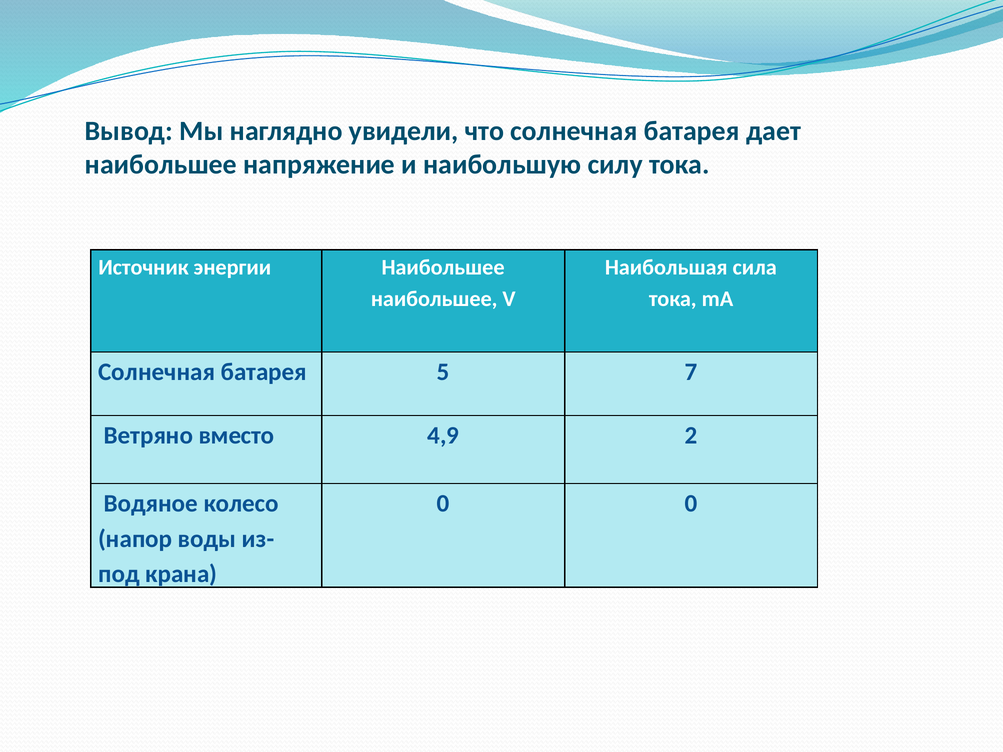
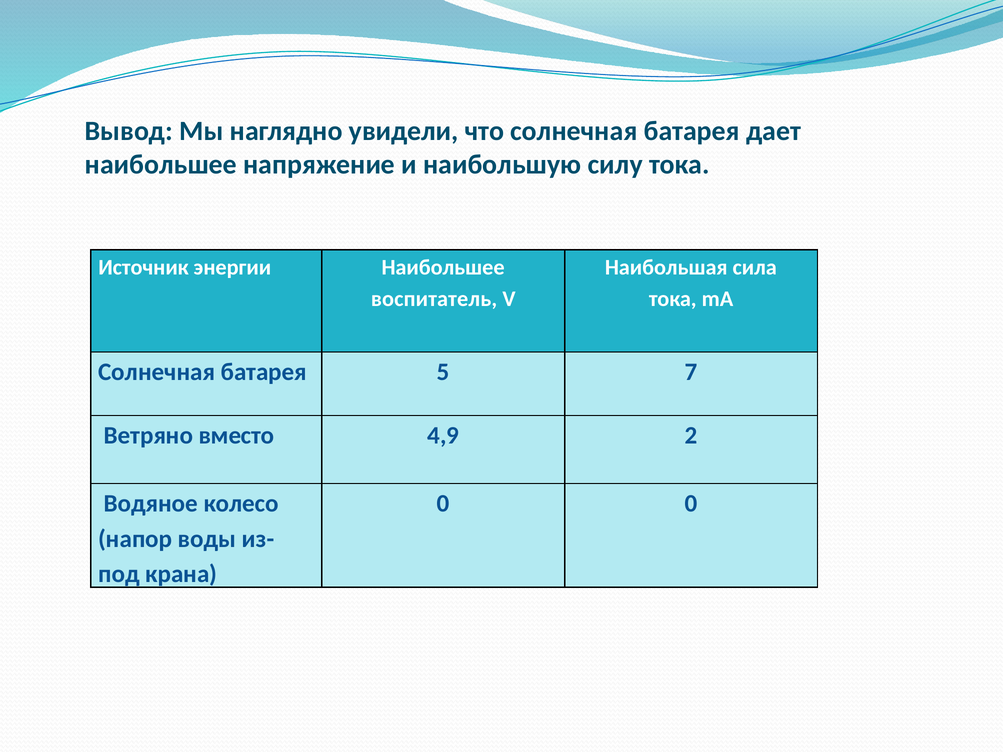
наибольшее: наибольшее -> воспитатель (434, 299)
